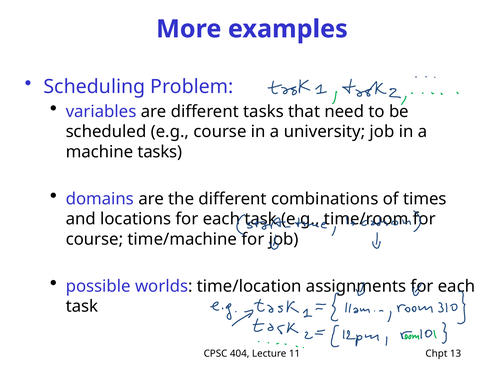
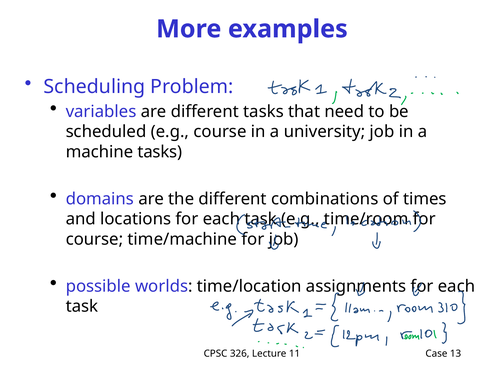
404: 404 -> 326 (240, 353)
Chpt: Chpt -> Case (436, 353)
